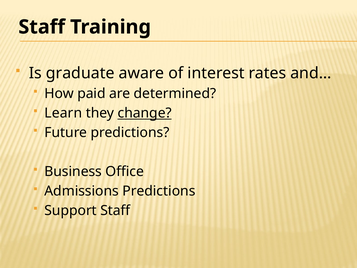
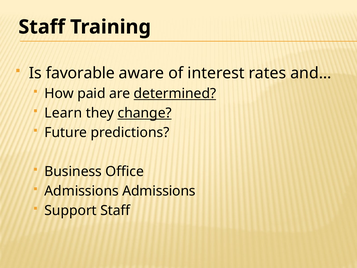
graduate: graduate -> favorable (80, 73)
determined underline: none -> present (175, 94)
Admissions Predictions: Predictions -> Admissions (159, 191)
